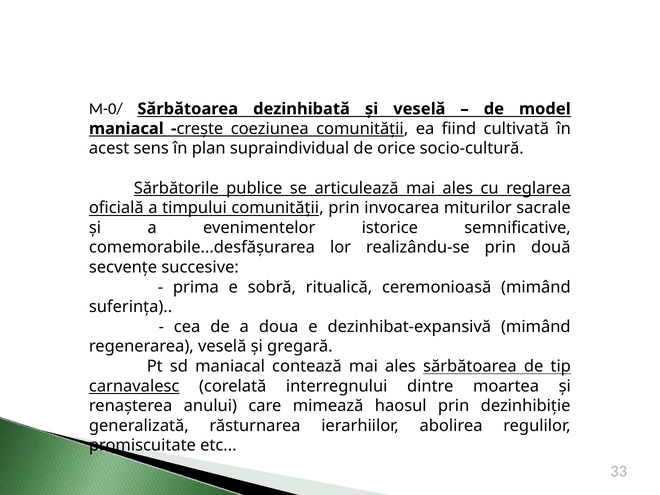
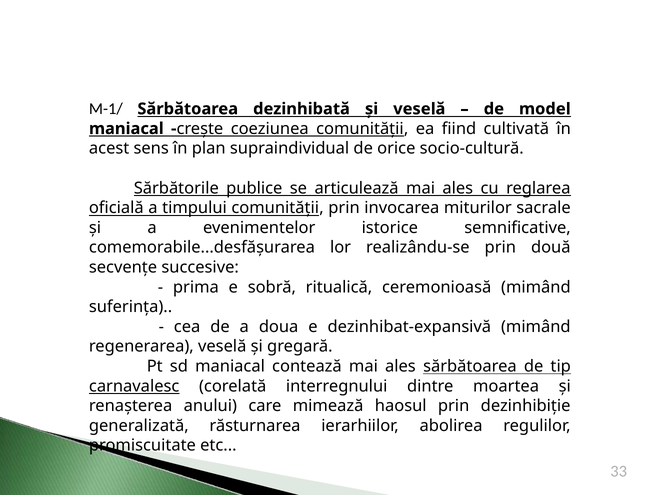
M-0/: M-0/ -> M-1/ (106, 109)
